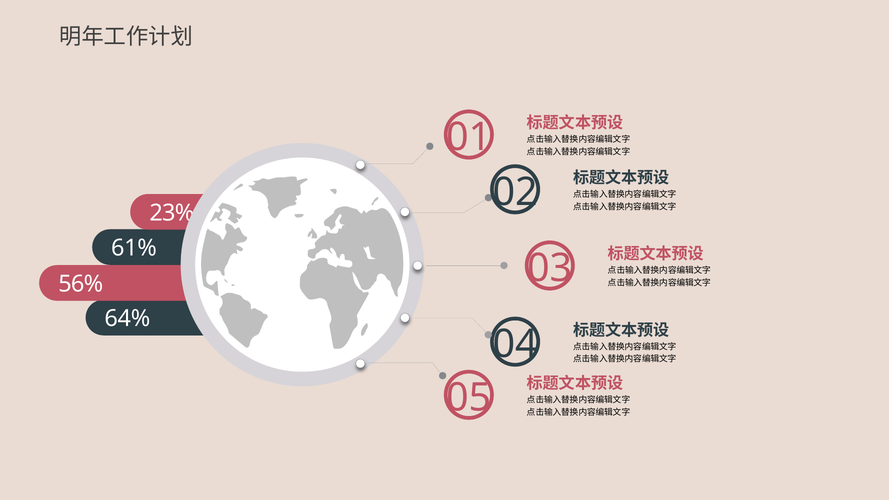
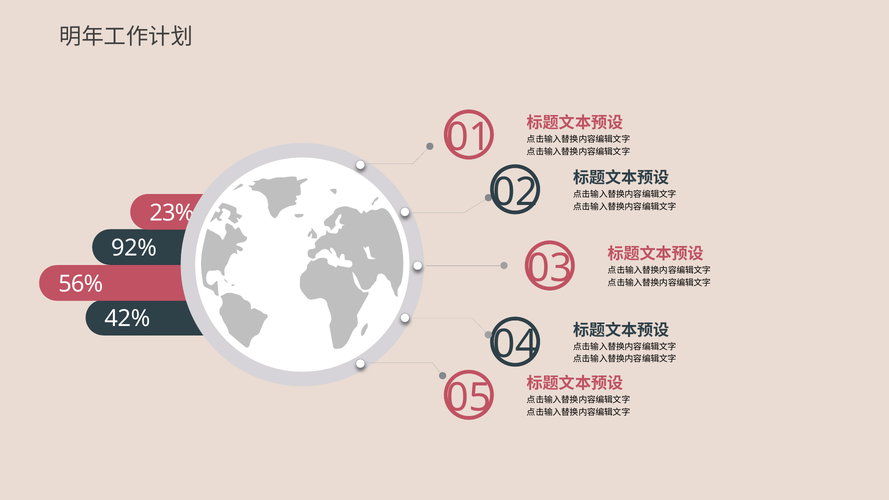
61%: 61% -> 92% (134, 248)
64%: 64% -> 42% (127, 319)
